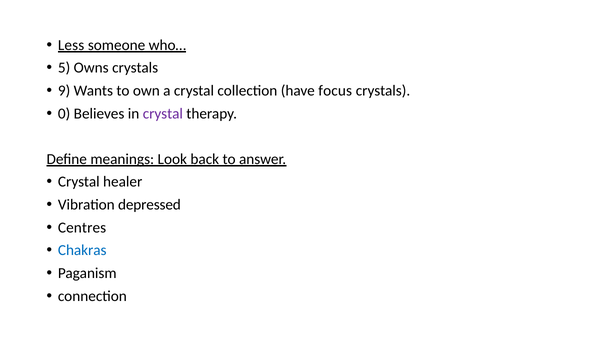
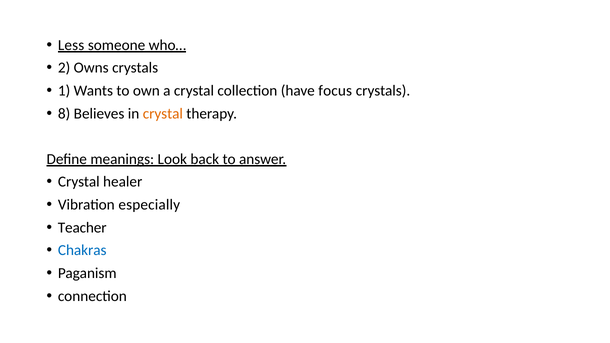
5: 5 -> 2 (64, 68)
9: 9 -> 1 (64, 91)
0: 0 -> 8 (64, 114)
crystal colour: purple -> orange (163, 114)
depressed: depressed -> especially (149, 205)
Centres: Centres -> Teacher (82, 228)
